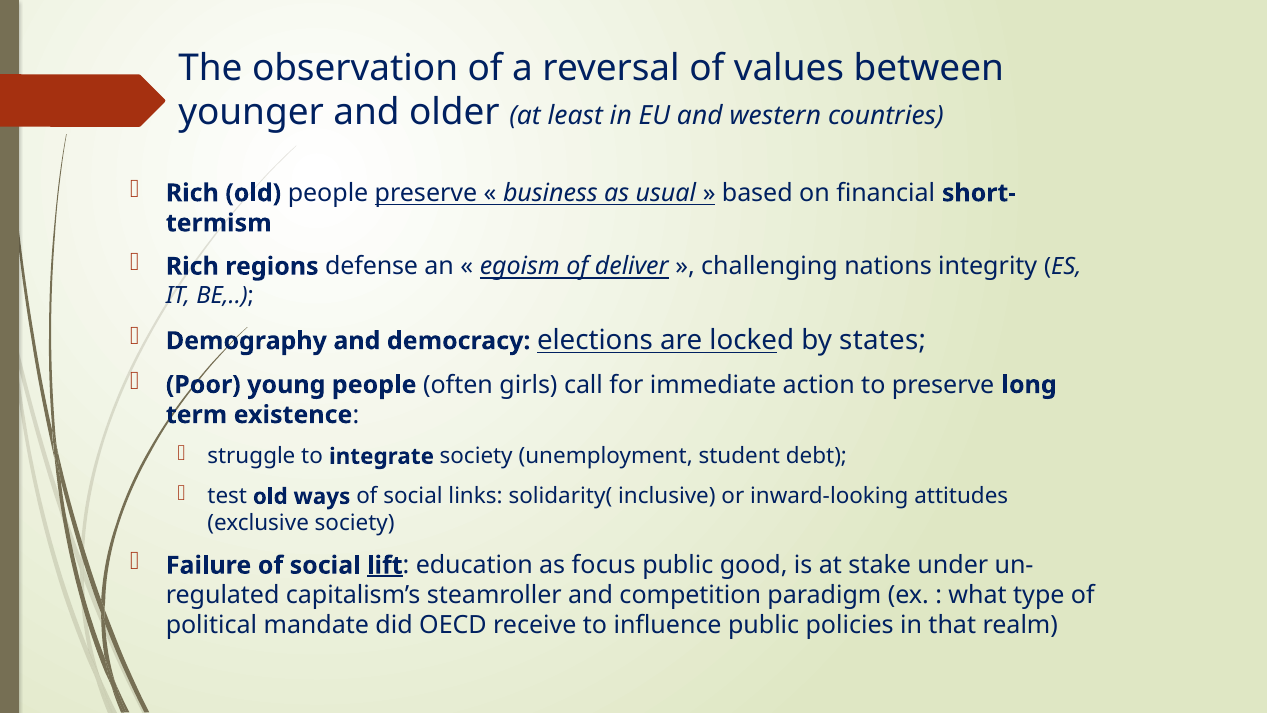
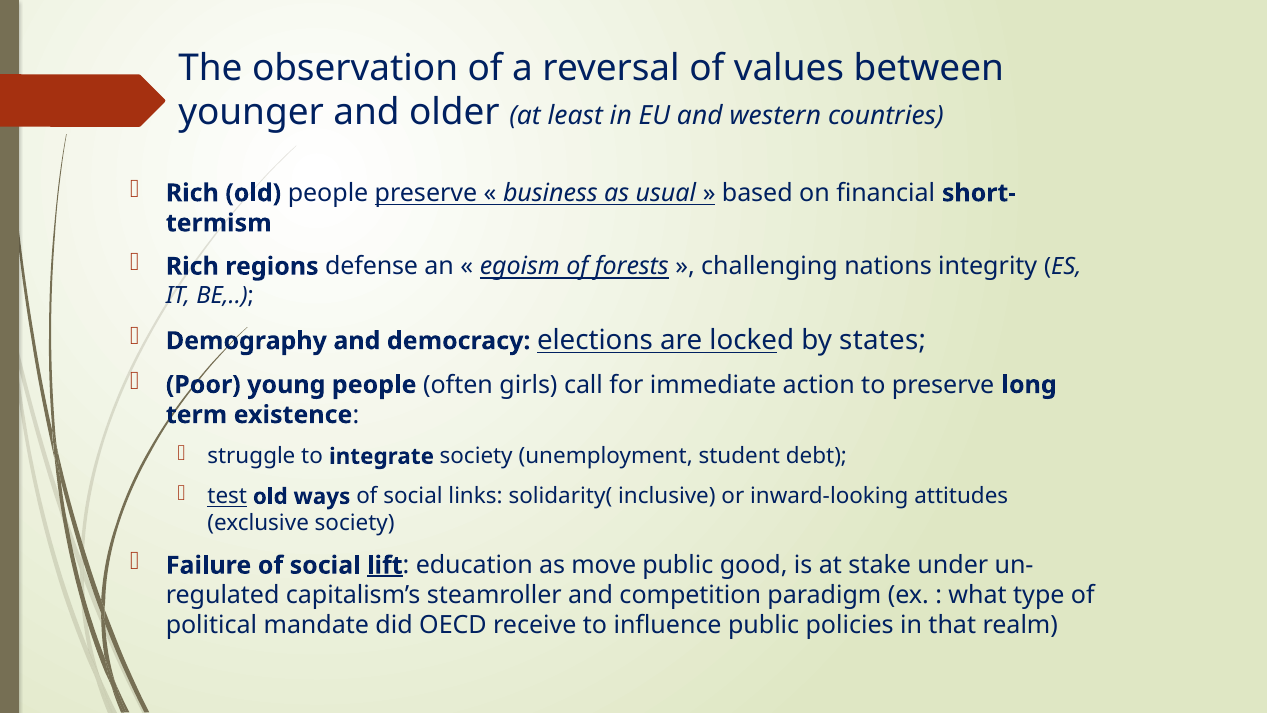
deliver: deliver -> forests (632, 266)
test underline: none -> present (227, 496)
focus: focus -> move (604, 565)
